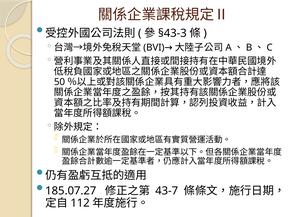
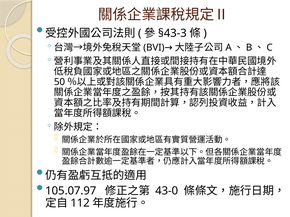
185.07.27: 185.07.27 -> 105.07.97 (71, 191)
43-7: 43-7 -> 43-0 (167, 191)
